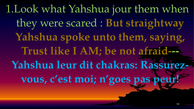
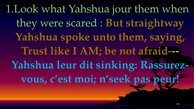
chakras: chakras -> sinking (117, 65)
n’goes: n’goes -> n’seek (115, 79)
